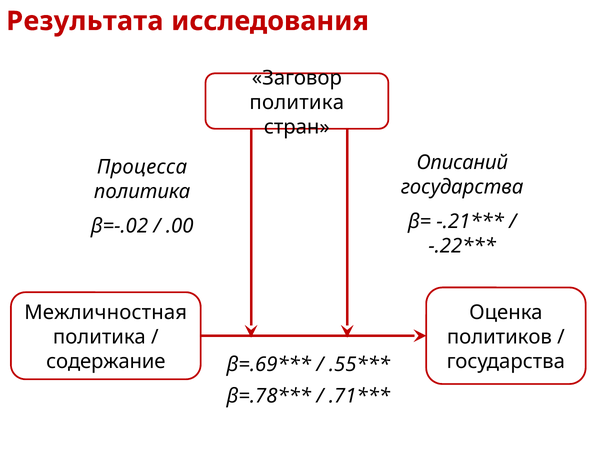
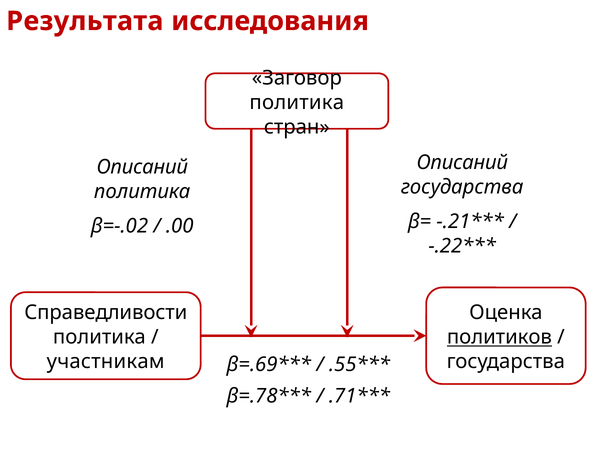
Процесса: Процесса -> Описаний (142, 167)
Межличностная: Межличностная -> Справедливости (106, 313)
политиков underline: none -> present (499, 338)
содержание: содержание -> участникам (106, 362)
